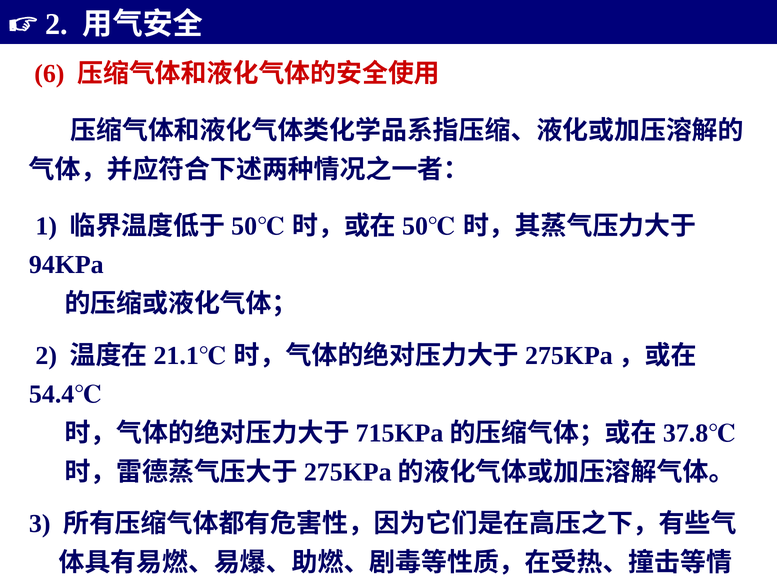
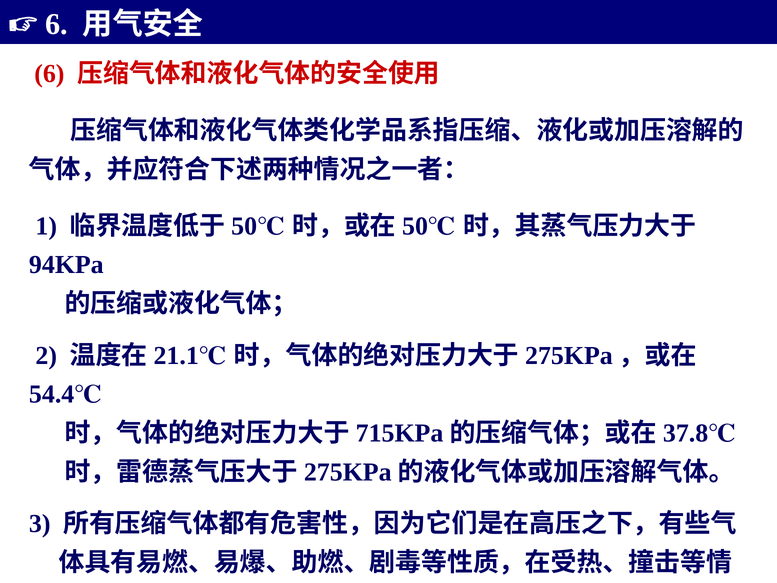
2: 2 -> 6 (56, 24)
